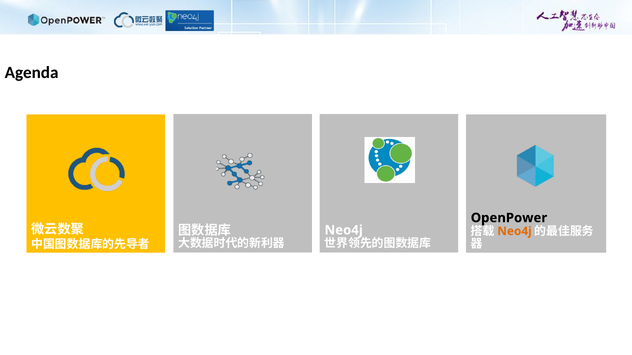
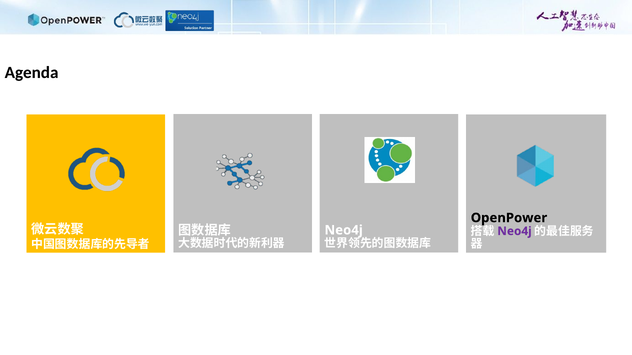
Neo4j colour: orange -> purple (514, 231)
